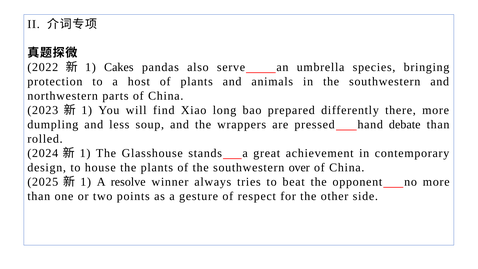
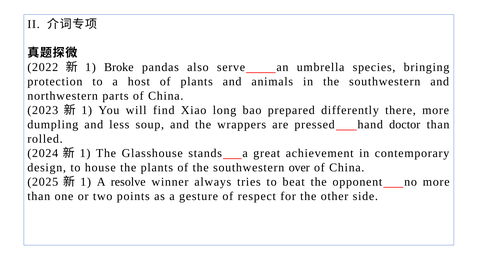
Cakes: Cakes -> Broke (119, 67)
debate: debate -> doctor (405, 125)
